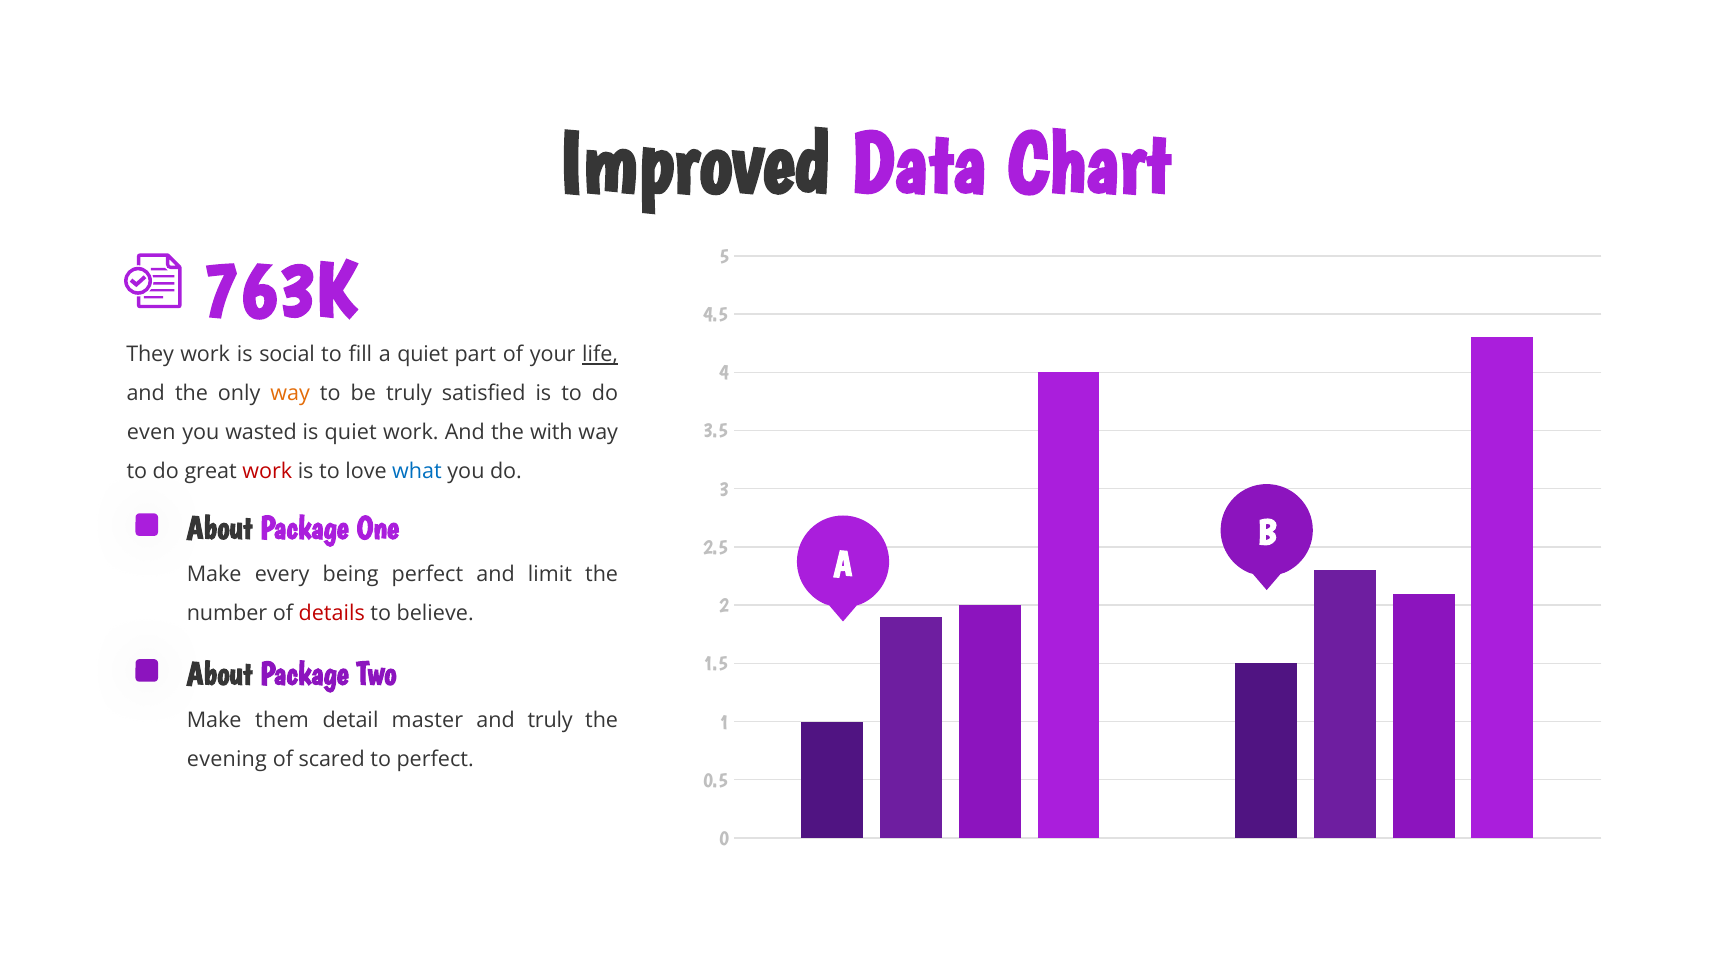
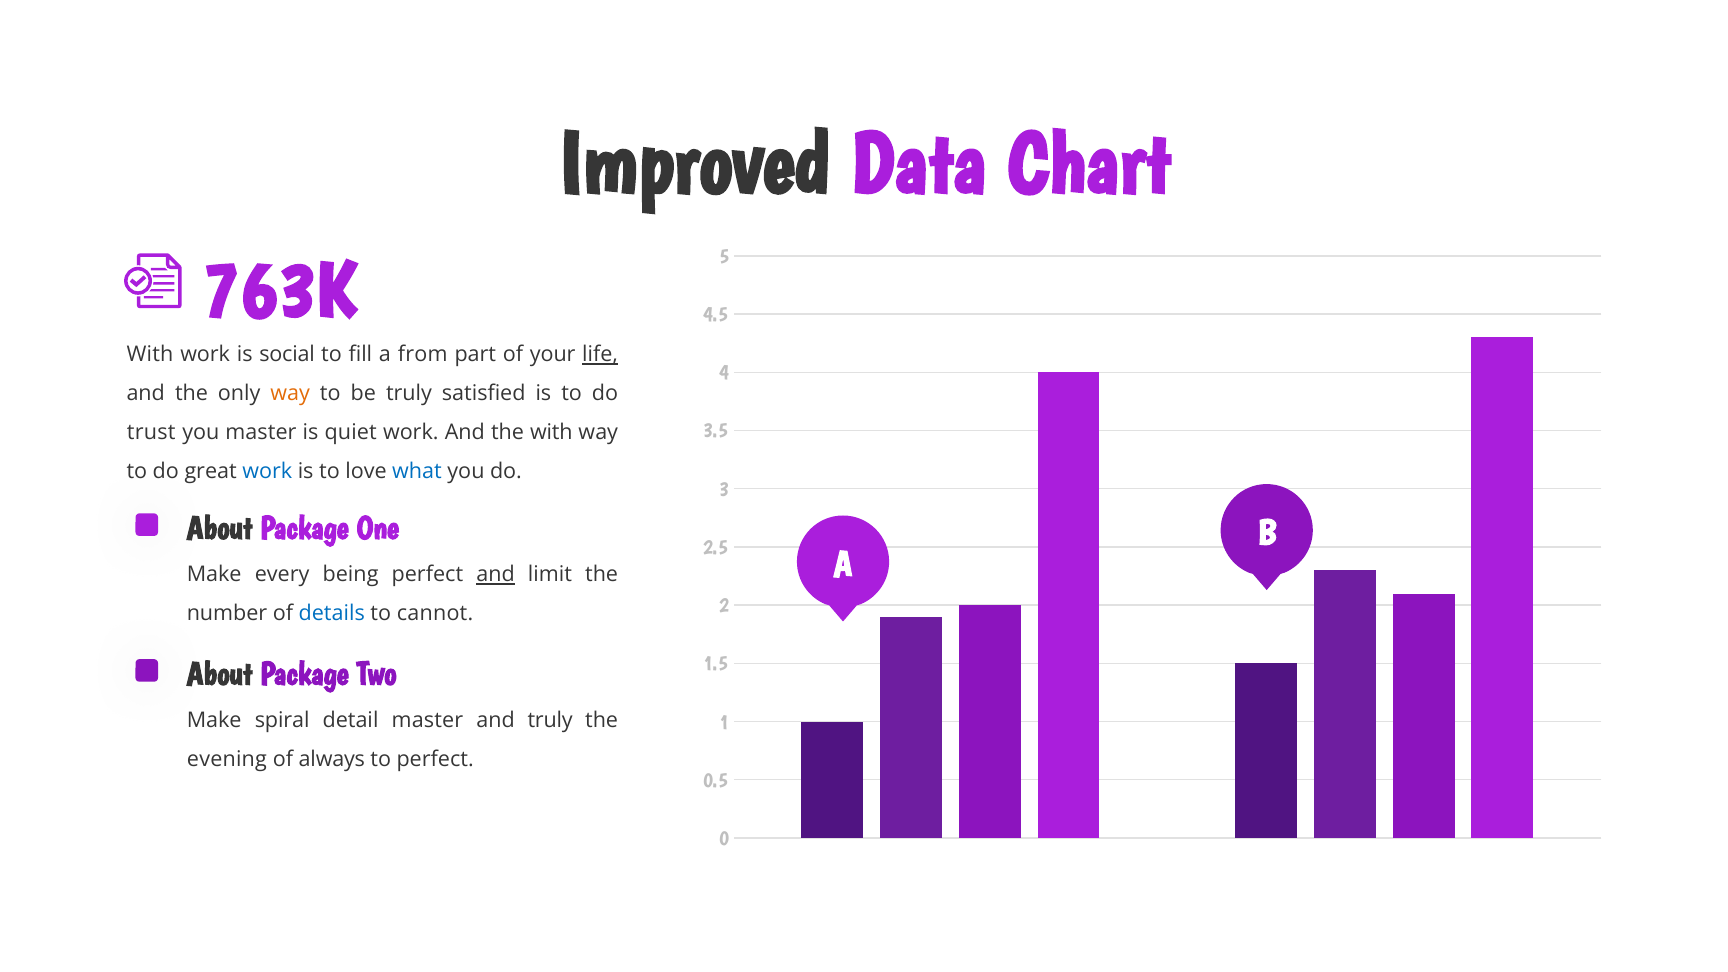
They: They -> With (150, 355)
a quiet: quiet -> from (423, 355)
even: even -> trust (151, 432)
you wasted: wasted -> master (261, 432)
work colour: red -> blue (267, 471)
and underline: none -> present (496, 575)
details colour: red -> blue (332, 614)
believe: believe -> cannot (435, 614)
them: them -> spiral (282, 721)
scared: scared -> always (332, 760)
